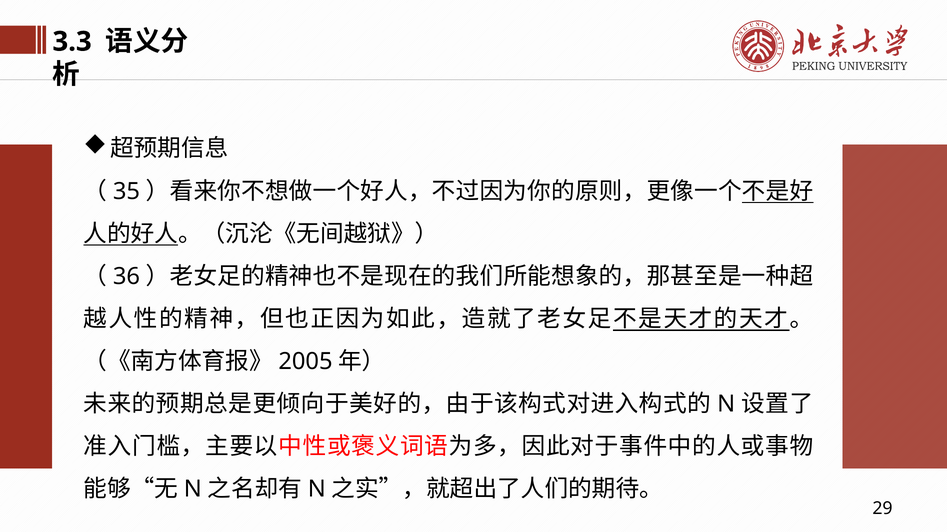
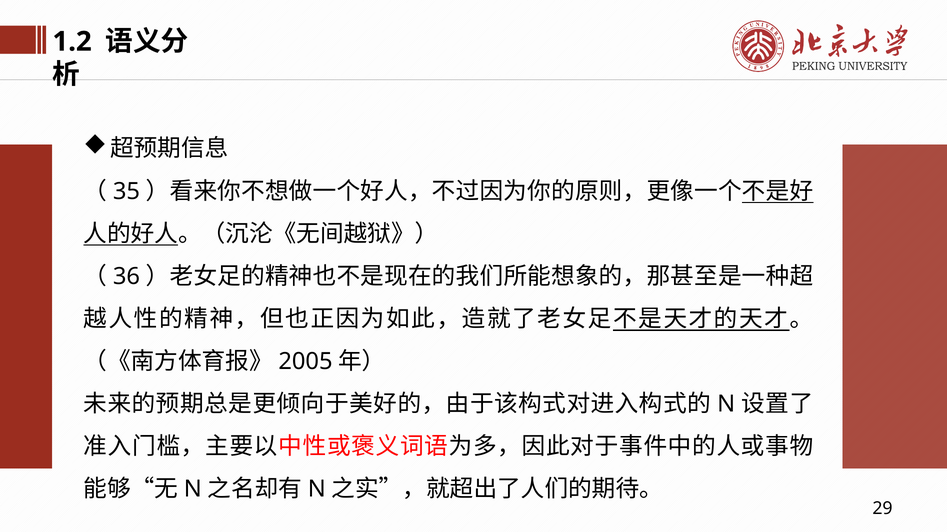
3.3: 3.3 -> 1.2 (72, 42)
